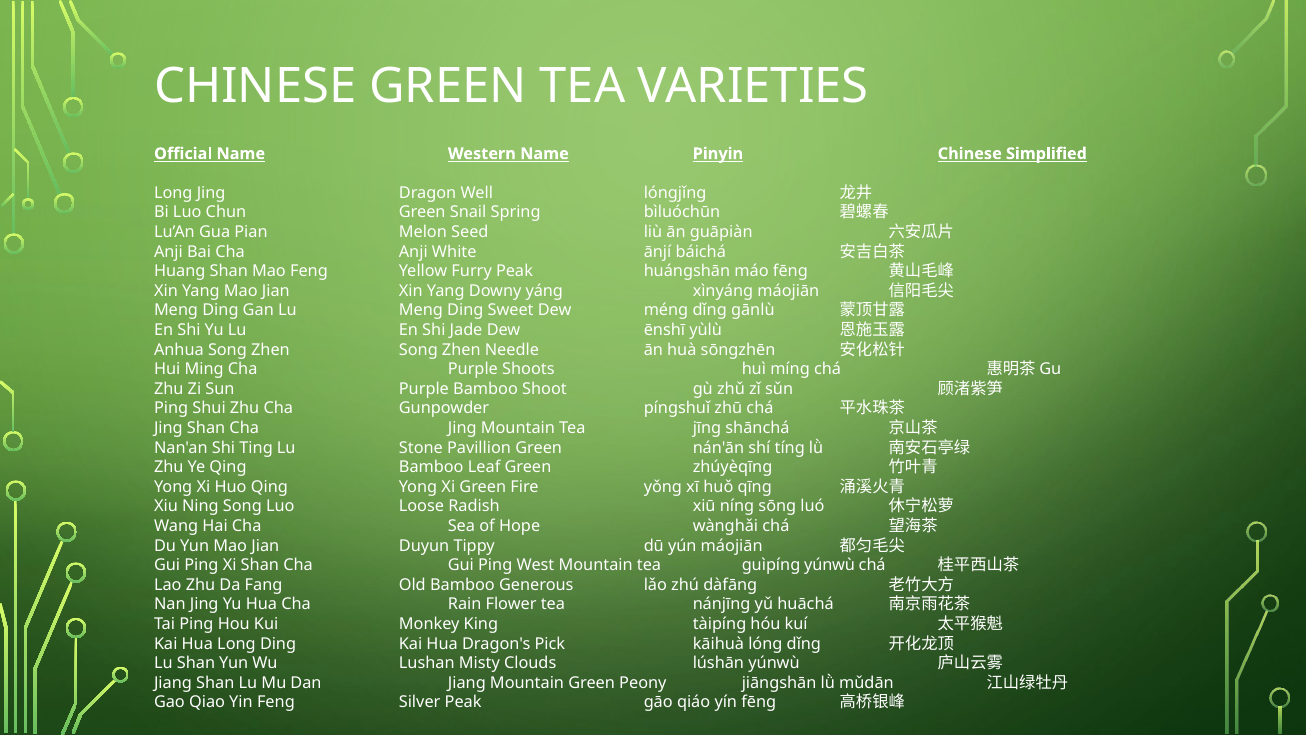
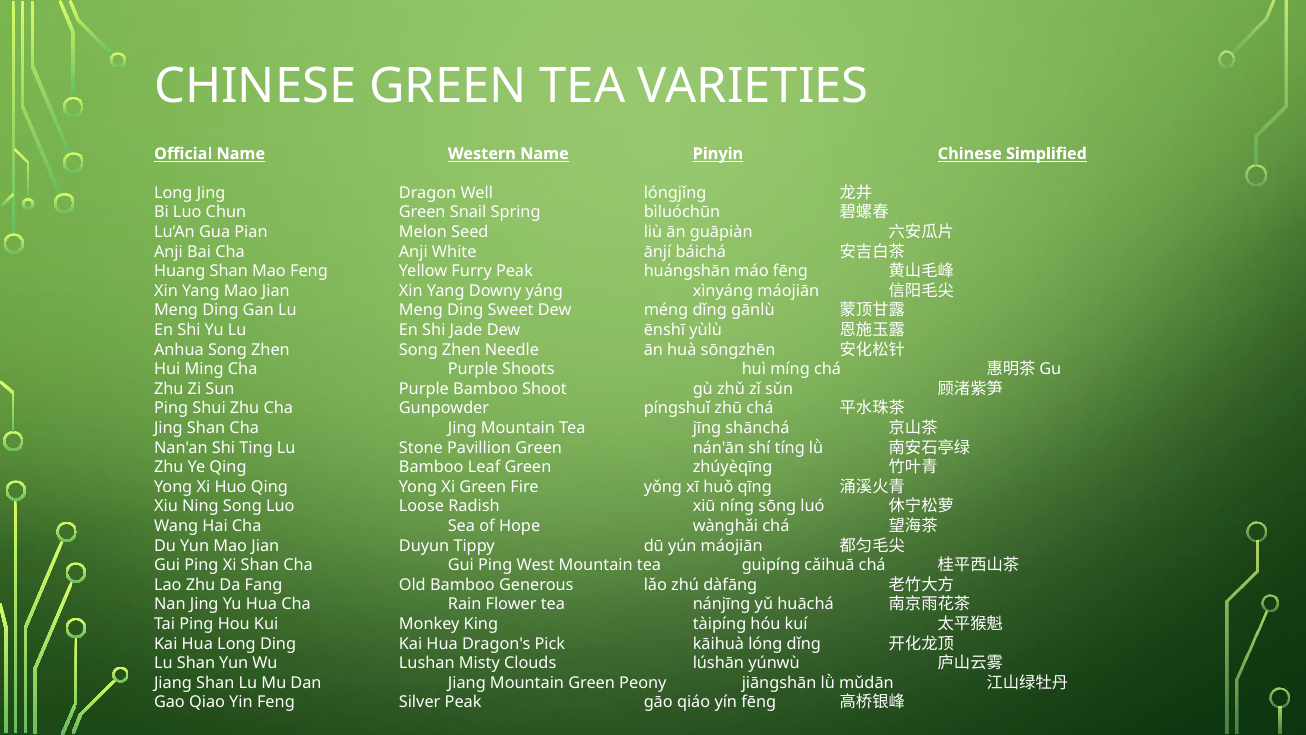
guìpíng yúnwù: yúnwù -> cǎihuā (830, 565)
